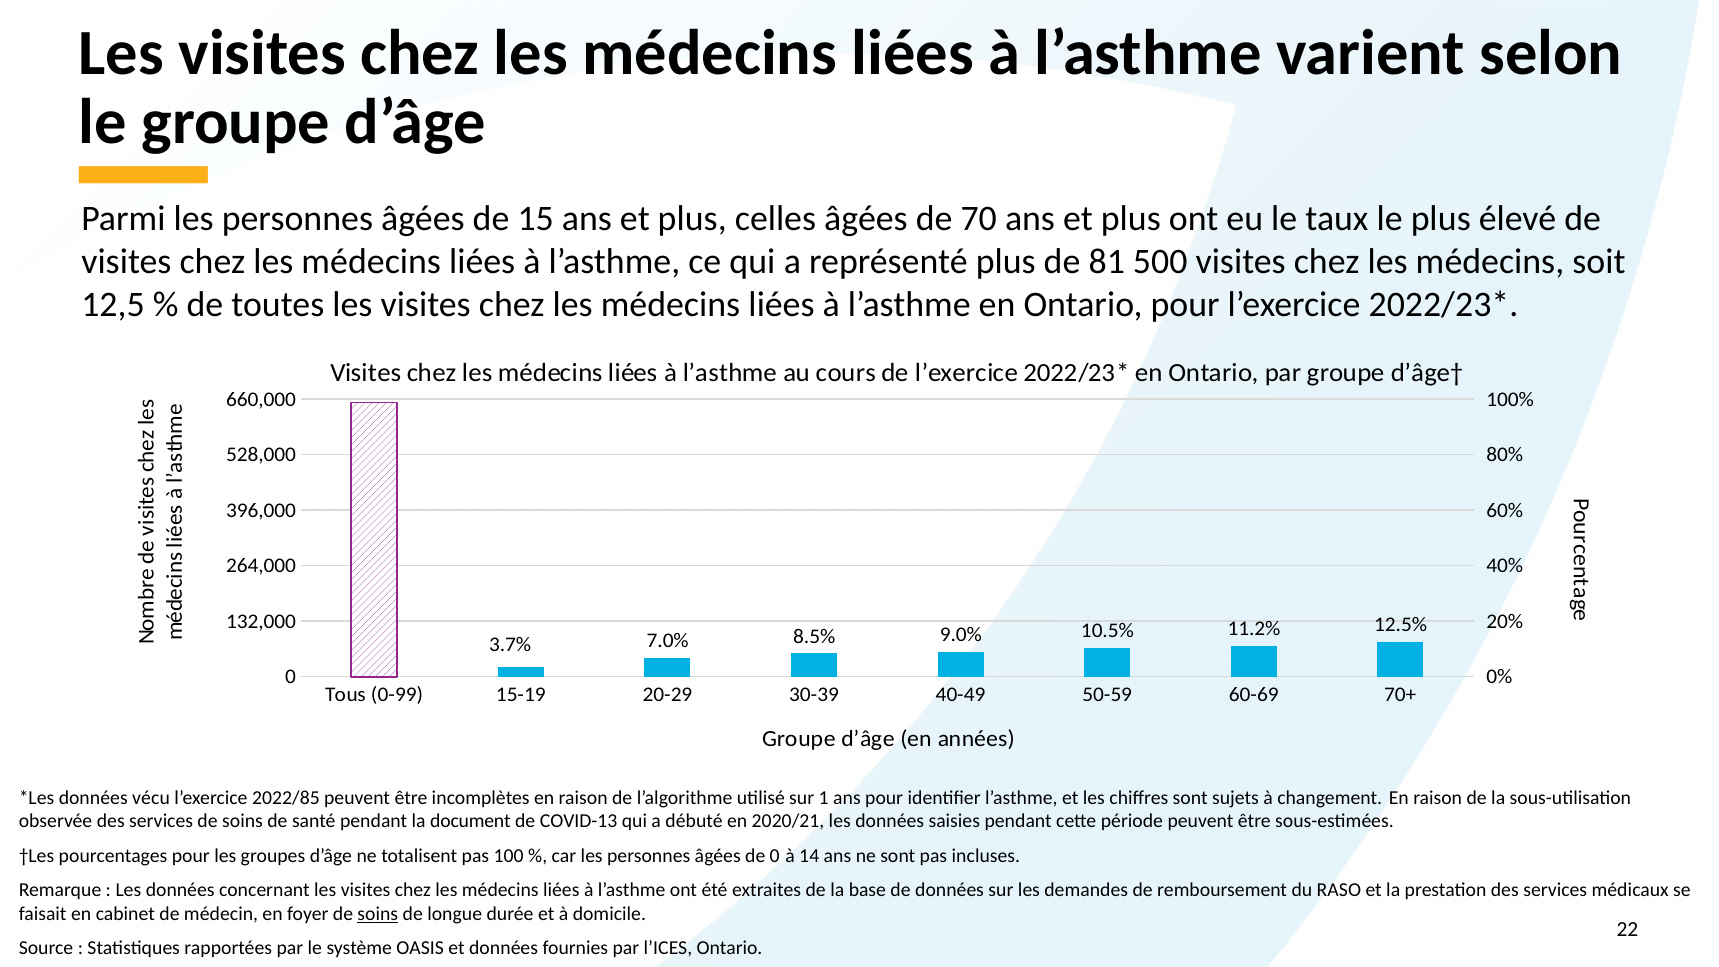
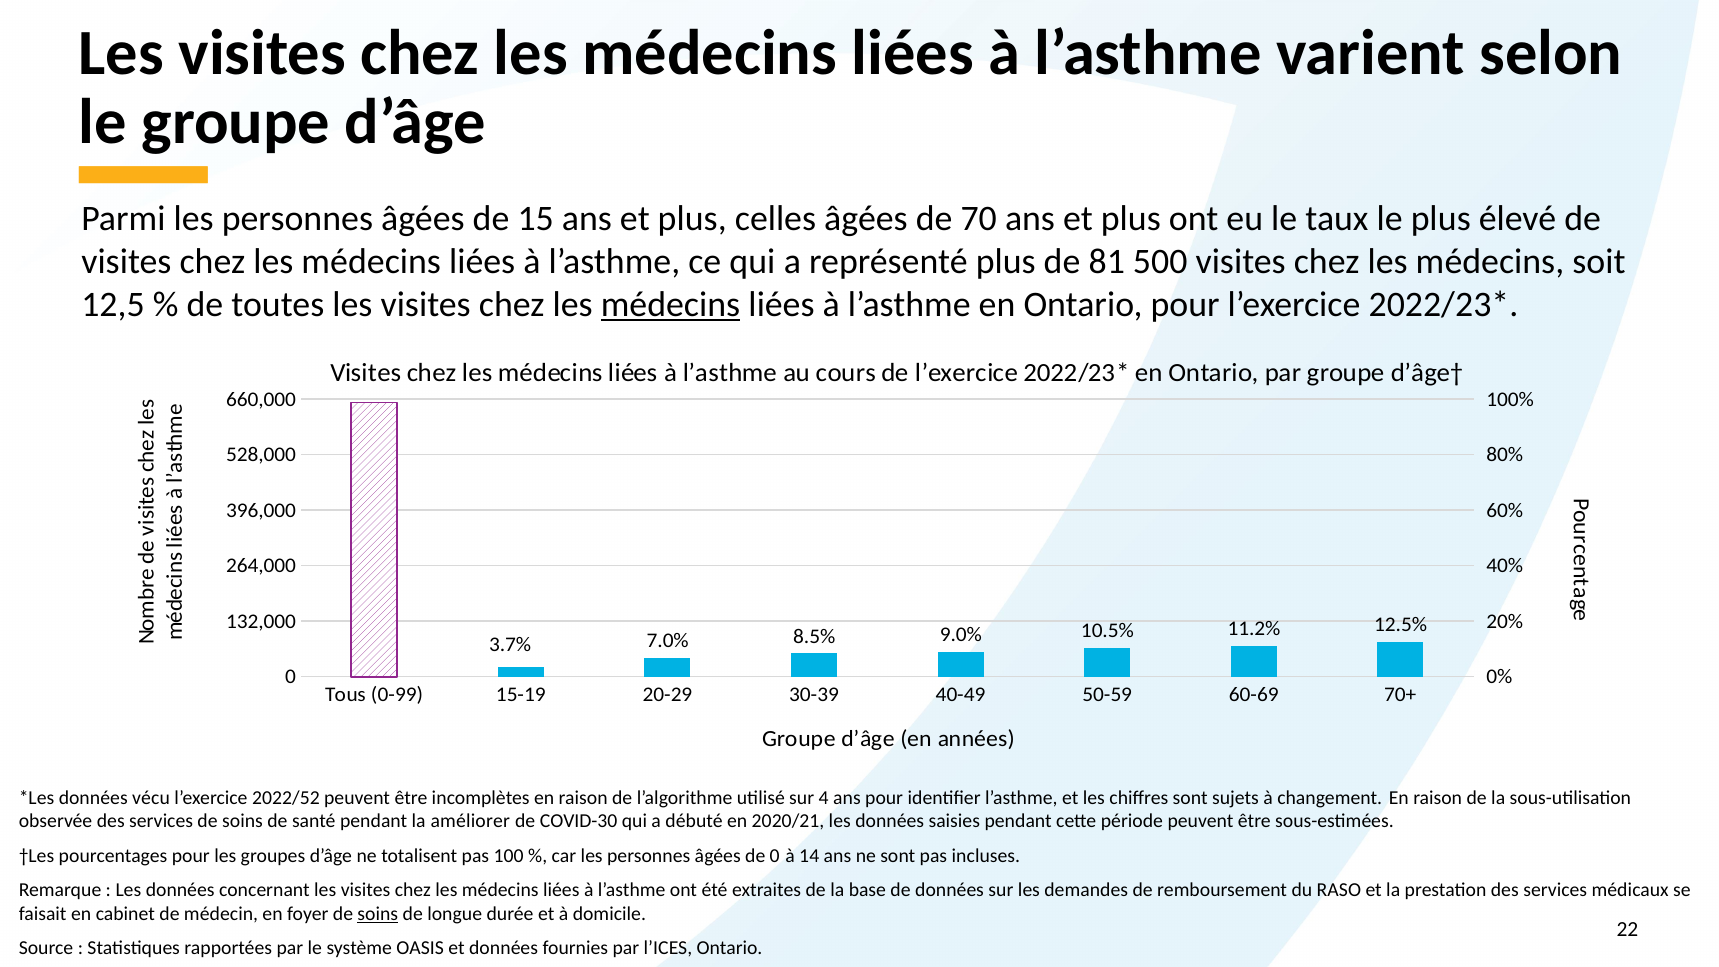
médecins underline: none -> present (671, 304)
2022/85: 2022/85 -> 2022/52 (286, 797)
1: 1 -> 4 (824, 797)
document: document -> améliorer (470, 821)
COVID-13: COVID-13 -> COVID-30 (579, 821)
